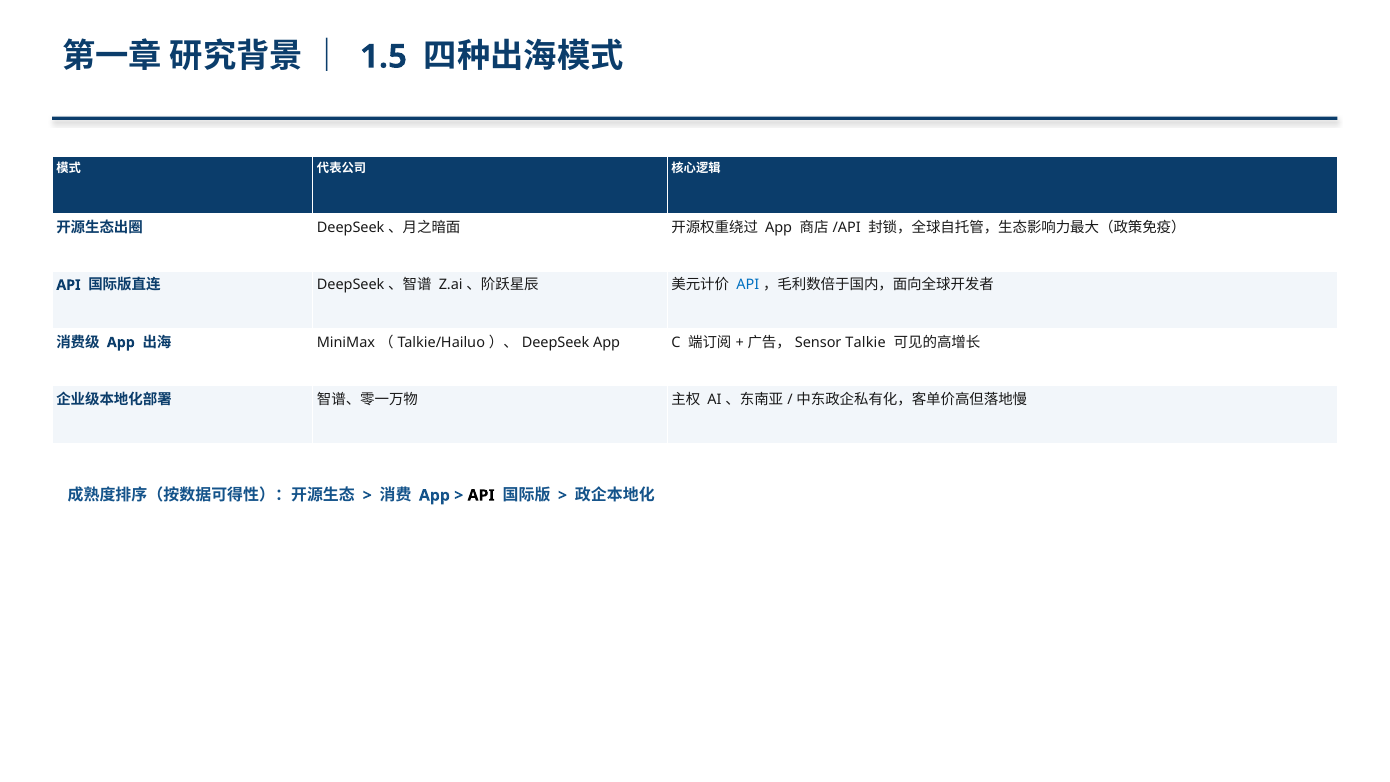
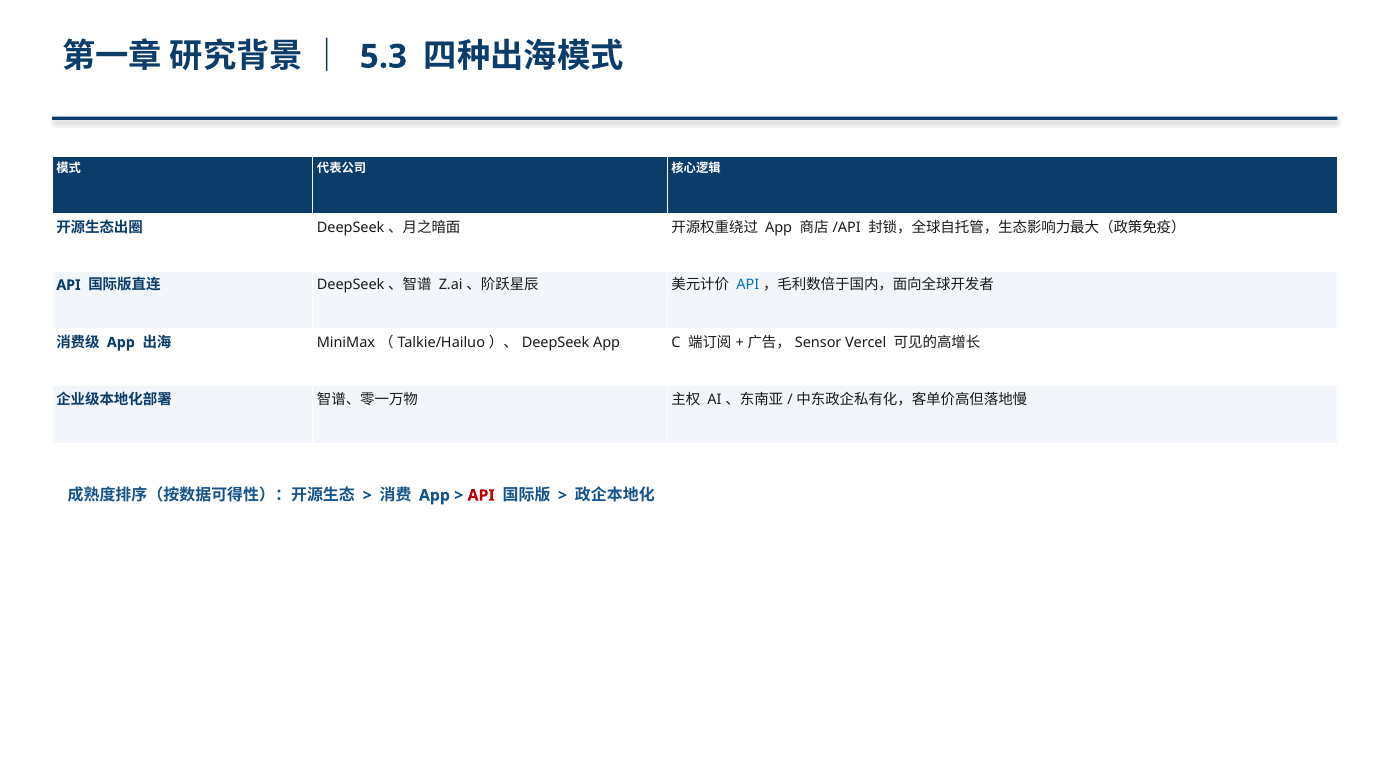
1.5: 1.5 -> 5.3 (383, 57)
Talkie: Talkie -> Vercel (866, 342)
API colour: black -> red (481, 495)
